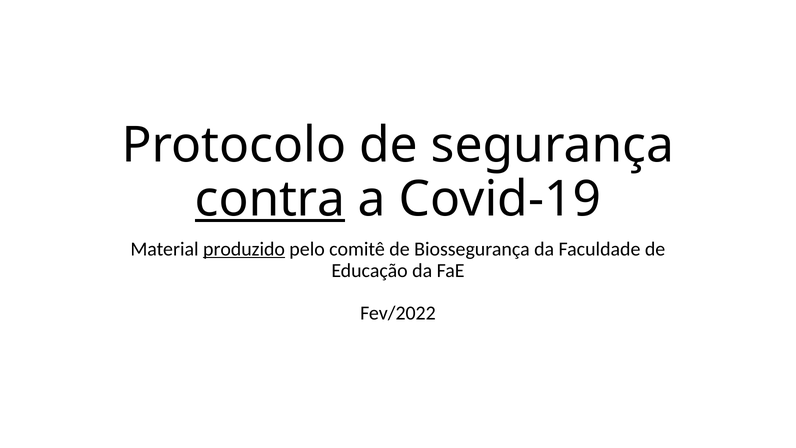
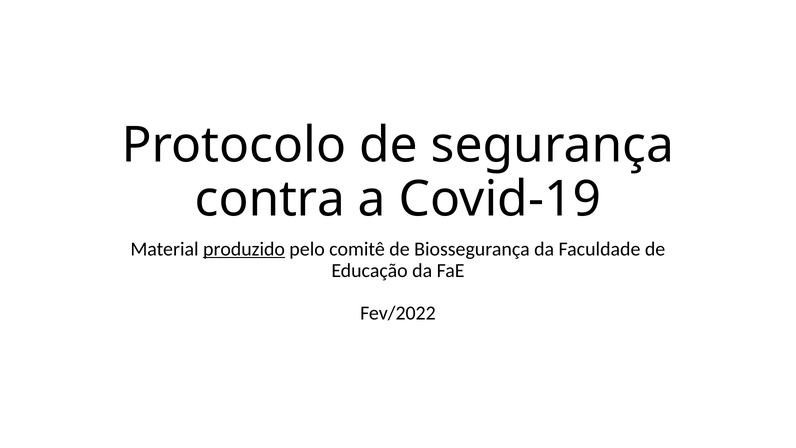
contra underline: present -> none (270, 199)
